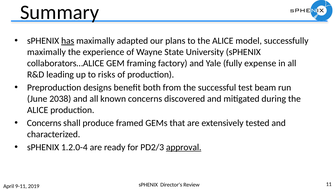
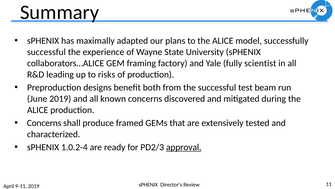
has underline: present -> none (68, 41)
maximally: maximally -> successful (46, 52)
expense: expense -> scientist (260, 63)
June 2038: 2038 -> 2019 (60, 98)
1.2.0-4: 1.2.0-4 -> 1.0.2-4 (74, 147)
